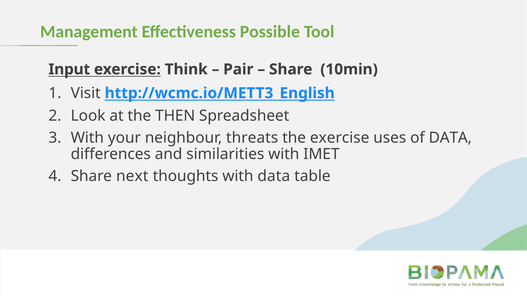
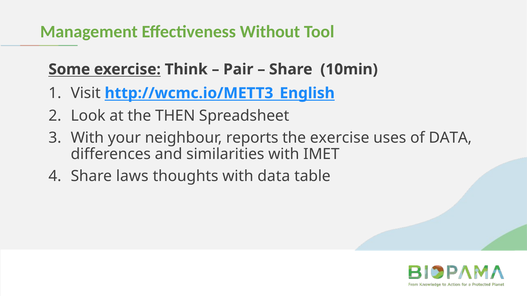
Possible: Possible -> Without (270, 32)
Input: Input -> Some (69, 69)
threats: threats -> reports (252, 138)
next: next -> laws (132, 176)
